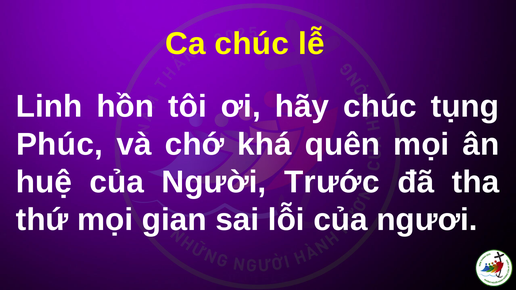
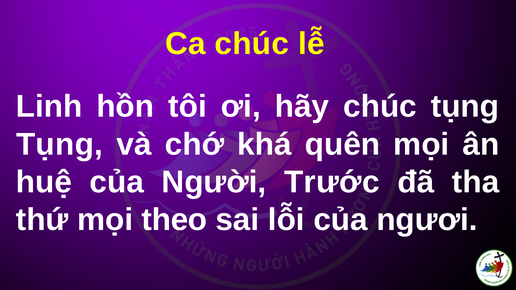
Phúc: Phúc -> Tụng (59, 144)
gian: gian -> theo (174, 220)
